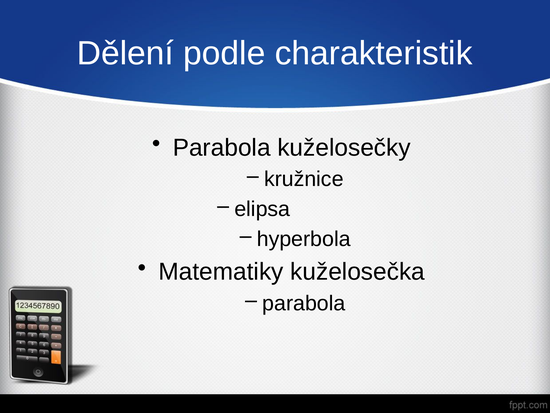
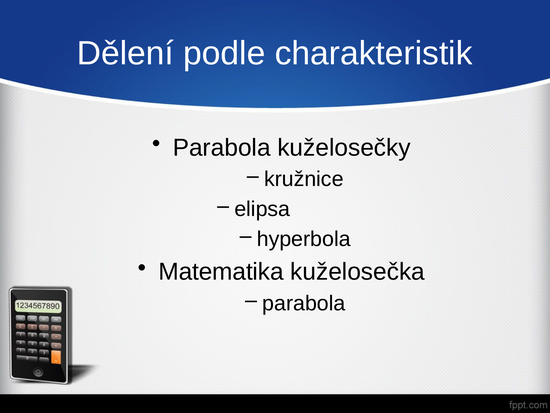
Matematiky: Matematiky -> Matematika (221, 272)
